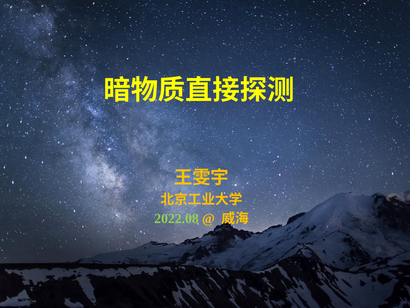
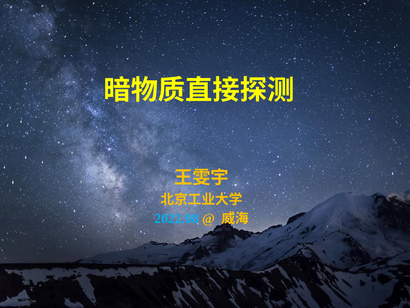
2022.08 colour: light green -> light blue (176, 218)
